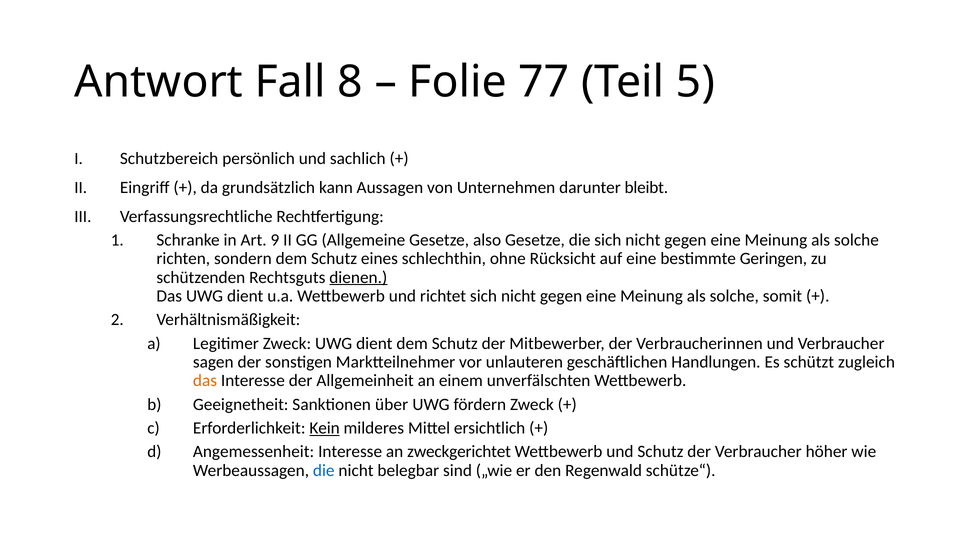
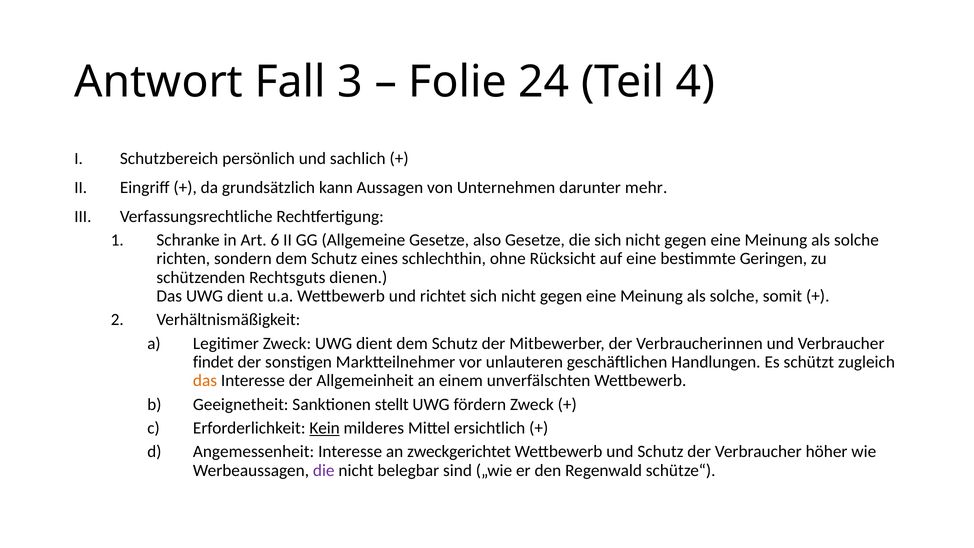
8: 8 -> 3 (350, 82)
77: 77 -> 24 (544, 82)
5: 5 -> 4 (695, 82)
bleibt: bleibt -> mehr (646, 187)
9: 9 -> 6 (275, 240)
dienen underline: present -> none (358, 277)
sagen: sagen -> findet (213, 362)
über: über -> stellt (392, 404)
die colour: blue -> purple (324, 470)
